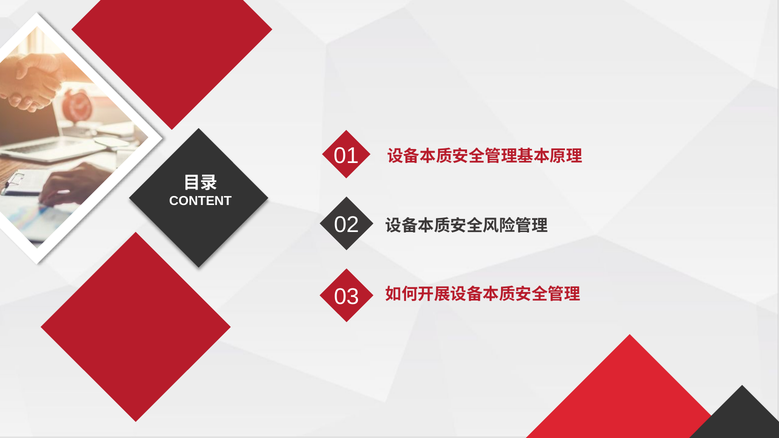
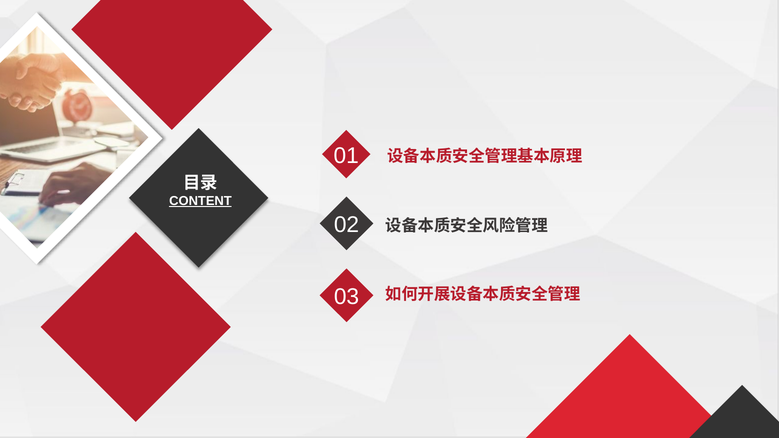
CONTENT underline: none -> present (200, 201)
